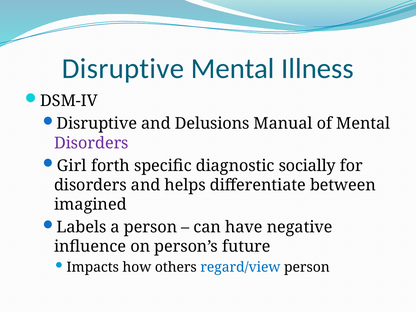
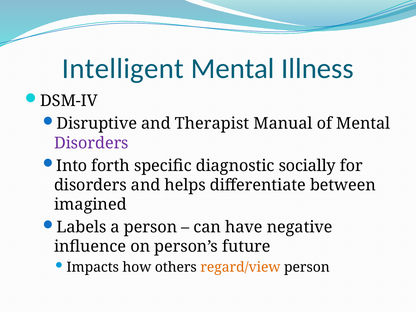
Disruptive: Disruptive -> Intelligent (123, 69)
Delusions: Delusions -> Therapist (212, 124)
Girl: Girl -> Into (72, 166)
regard/view colour: blue -> orange (240, 267)
